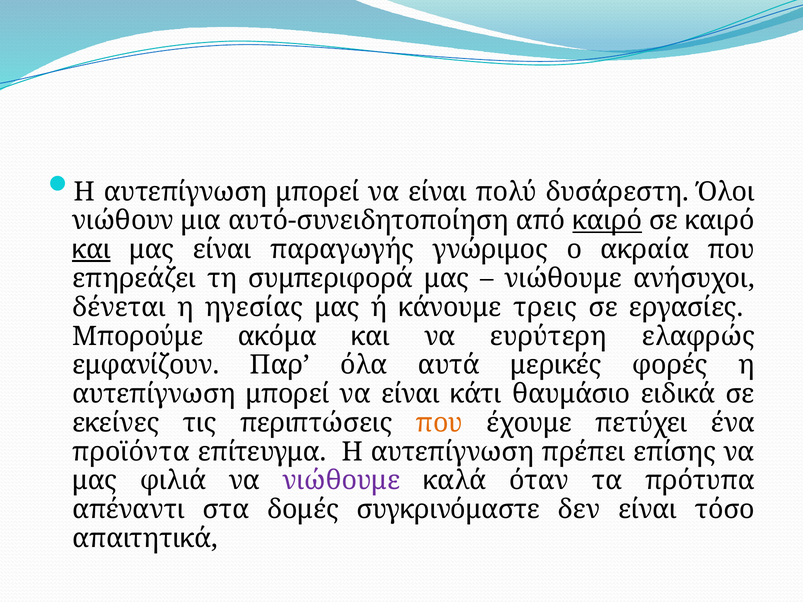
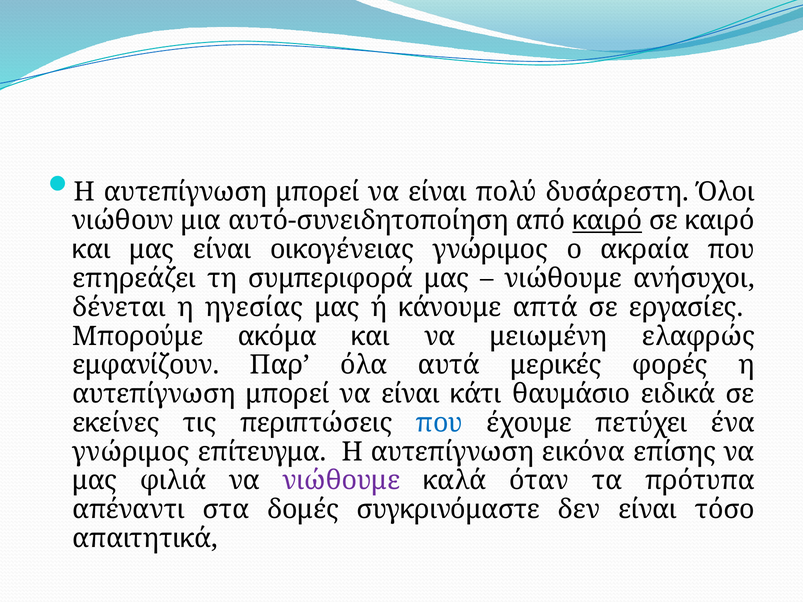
και underline: present -> none (91, 250)
παραγωγής: παραγωγής -> οικογένειας (342, 250)
τρεις: τρεις -> απτά (545, 307)
ευρύτερη: ευρύτερη -> μειωμένη (548, 336)
που colour: orange -> blue (439, 423)
προϊόντα: προϊόντα -> γνώριμος (131, 452)
πρέπει: πρέπει -> εικόνα (583, 452)
